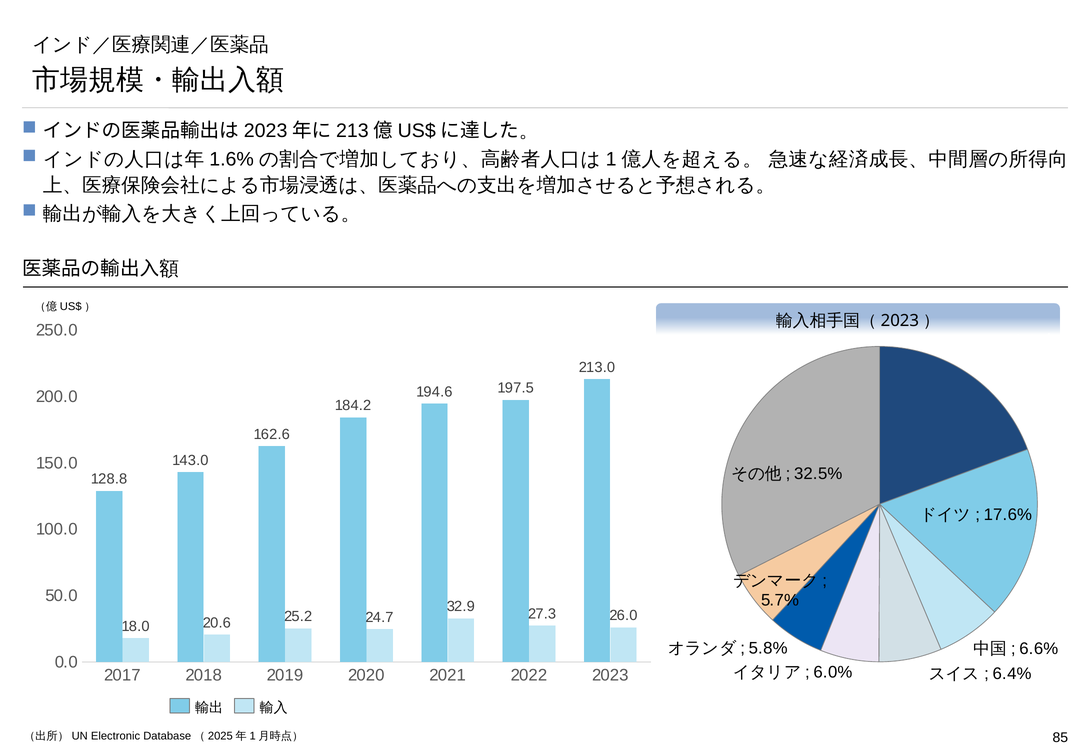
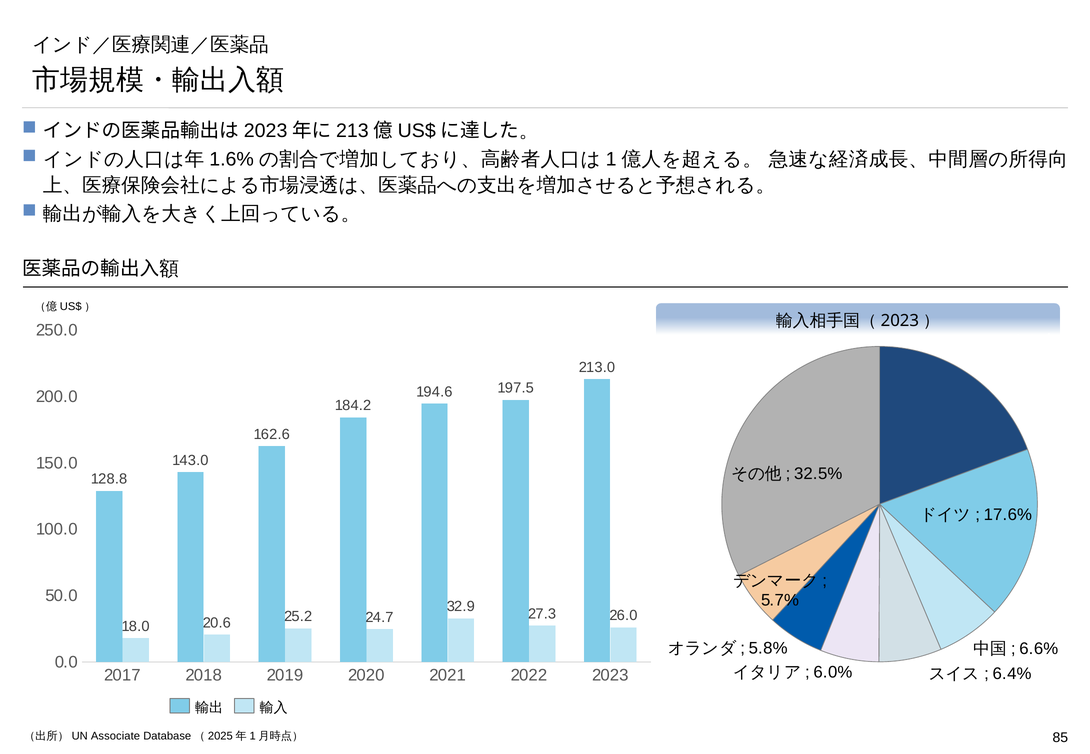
Electronic: Electronic -> Associate (115, 737)
